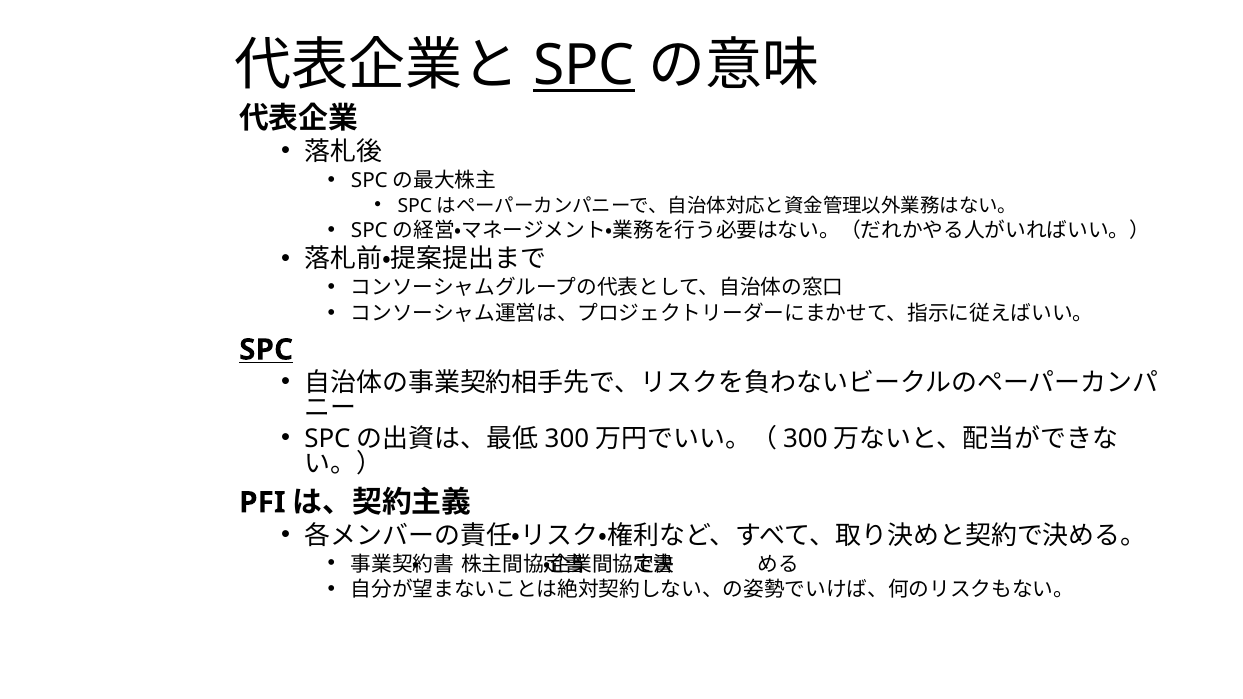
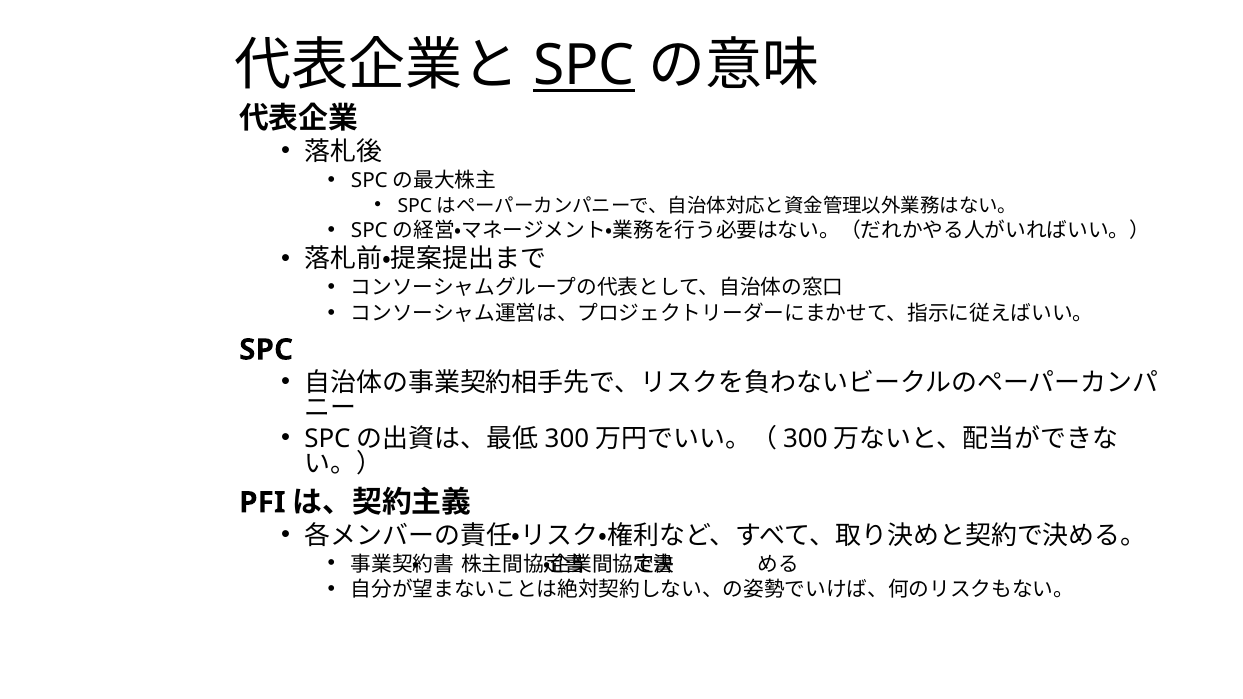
SPC underline: present -> none (266, 350)
